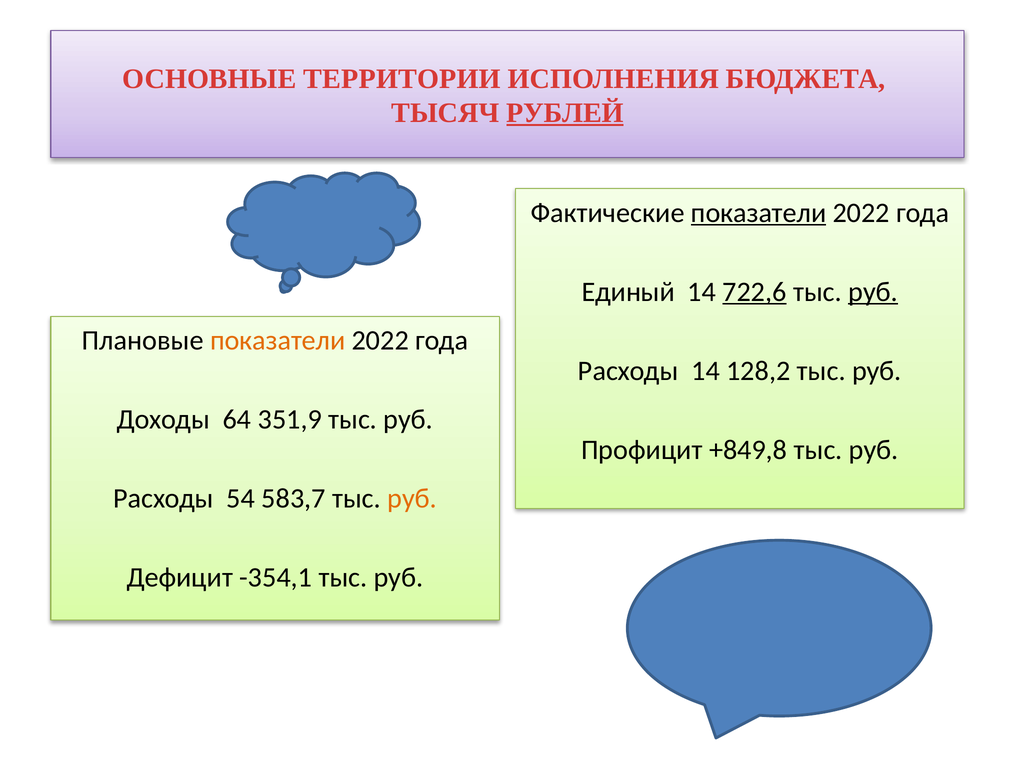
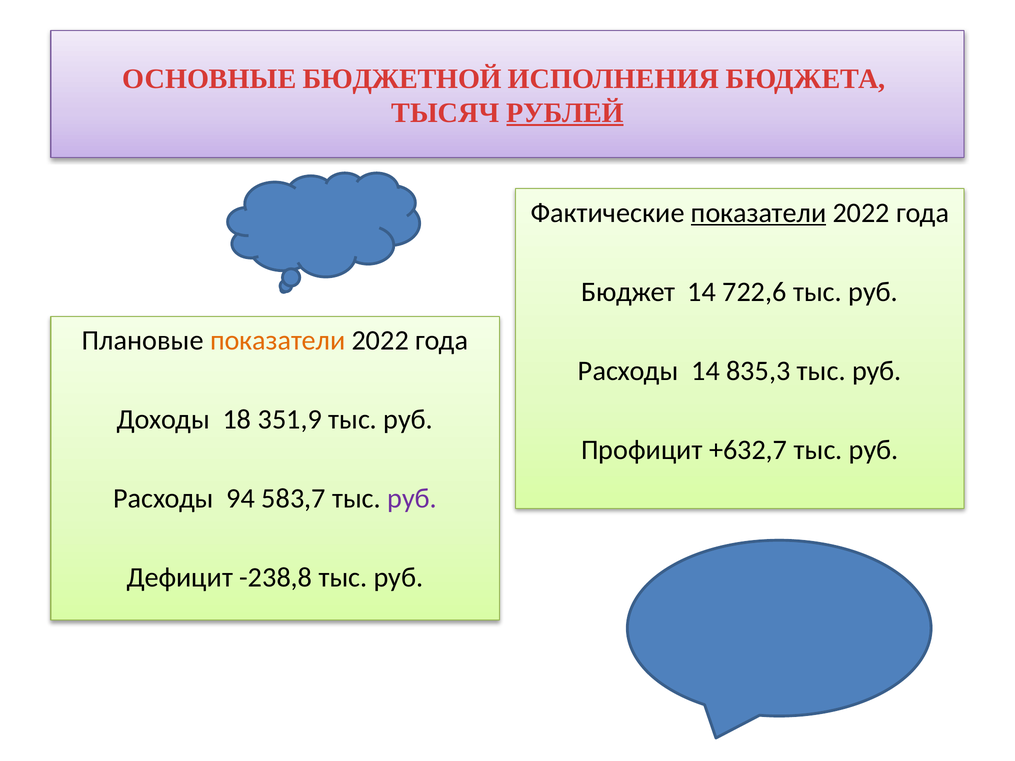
ТЕРРИТОРИИ: ТЕРРИТОРИИ -> БЮДЖЕТНОЙ (402, 79)
Единый: Единый -> Бюджет (628, 292)
722,6 underline: present -> none (754, 292)
руб underline: present -> none (873, 292)
128,2: 128,2 -> 835,3 (758, 371)
64: 64 -> 18 (237, 420)
+849,8: +849,8 -> +632,7 (748, 450)
54: 54 -> 94 (241, 499)
руб colour: orange -> purple (412, 499)
-354,1: -354,1 -> -238,8 (276, 578)
